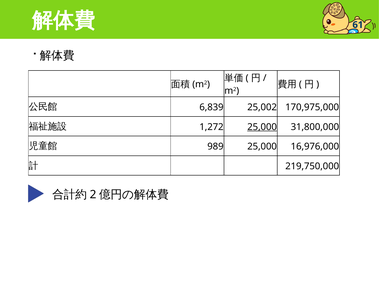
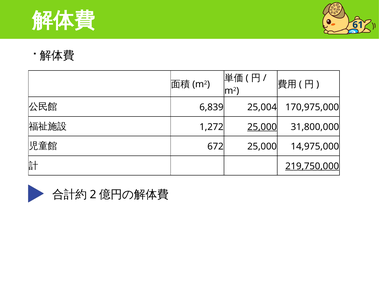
25,002: 25,002 -> 25,004 (262, 107)
989: 989 -> 672 (215, 147)
16,976,000: 16,976,000 -> 14,975,000 (315, 147)
219,750,000 underline: none -> present (312, 166)
